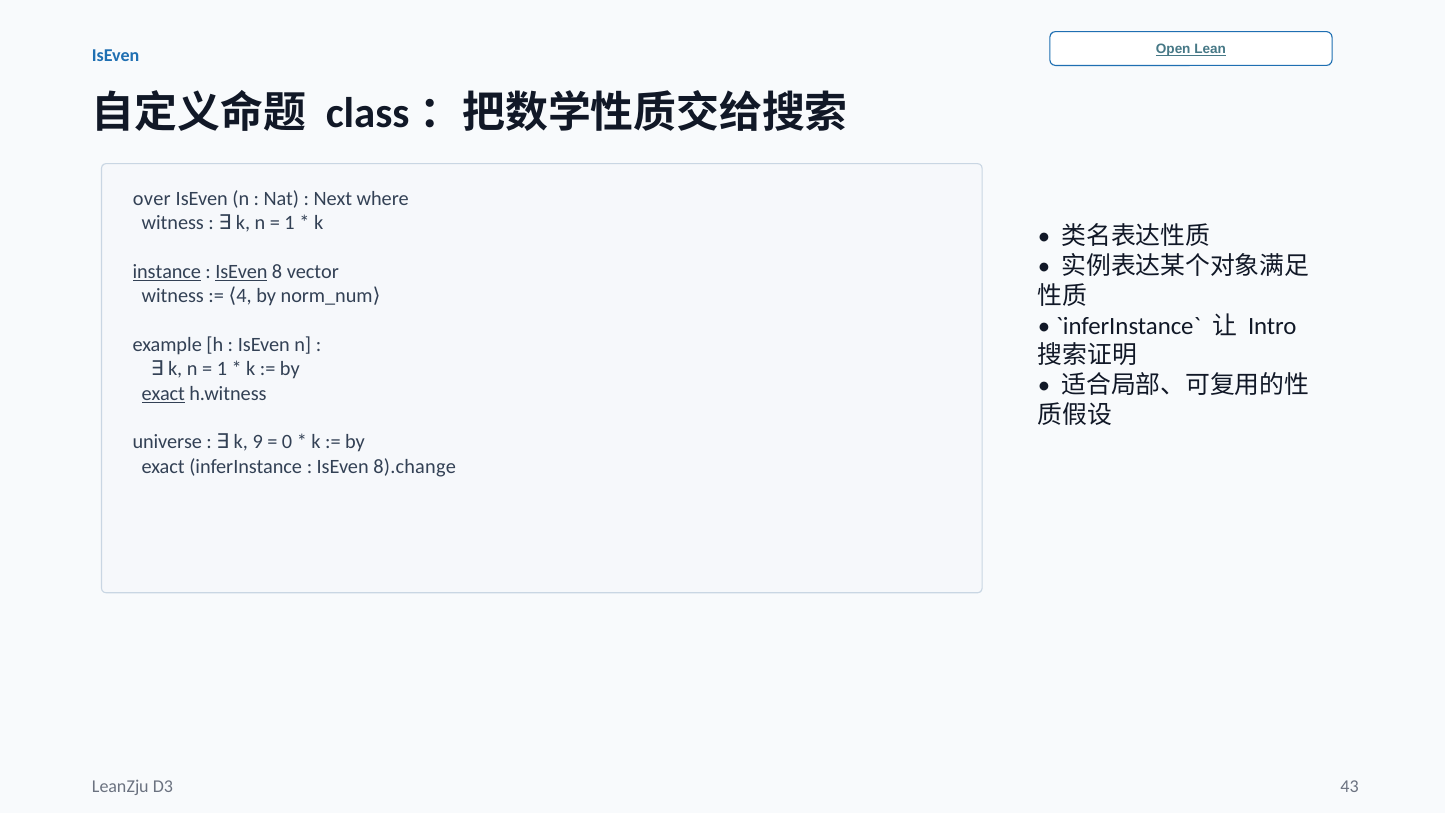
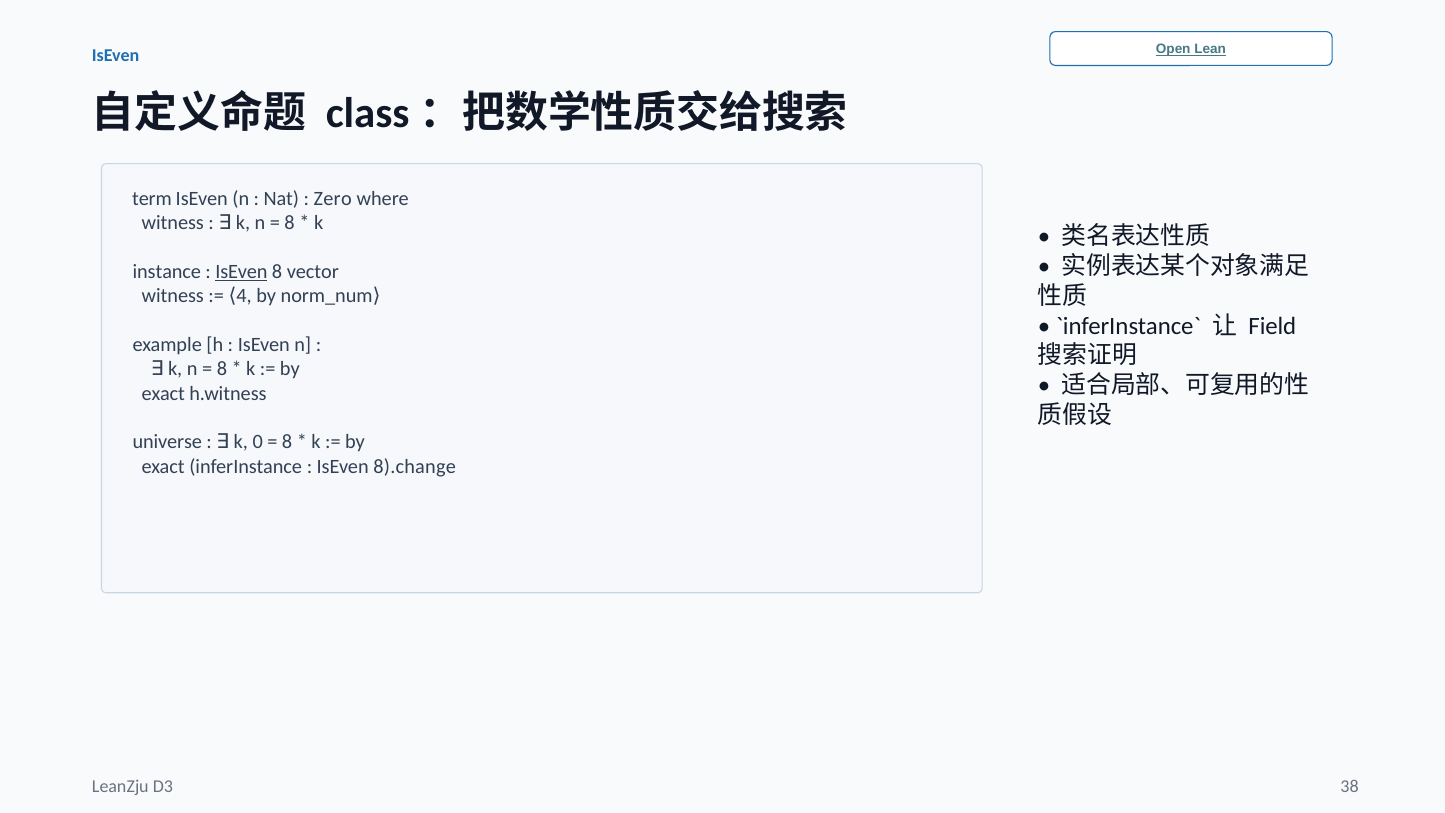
over: over -> term (152, 198)
Next: Next -> Zero (333, 198)
1: 1 -> 8 (290, 223)
instance underline: present -> none (167, 272)
Intro: Intro -> Field (1272, 326)
1: 1 -> 8 (222, 369)
exact underline: present -> none (163, 393)
9: 9 -> 0 (258, 442)
0: 0 -> 8 (287, 442)
43: 43 -> 38 (1350, 786)
